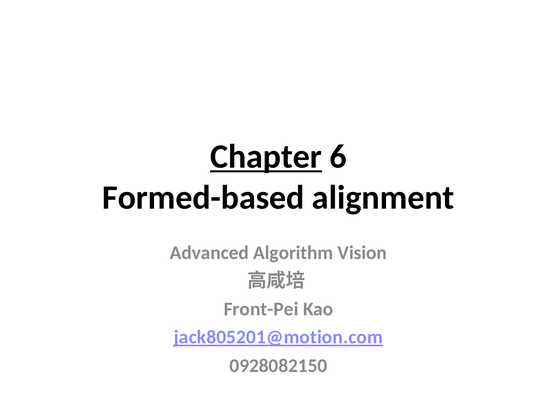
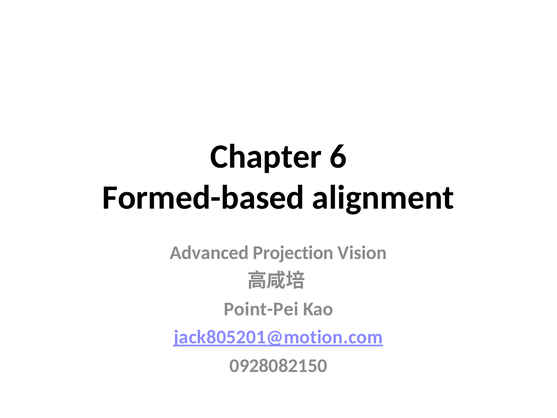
Chapter underline: present -> none (266, 156)
Algorithm: Algorithm -> Projection (293, 252)
Front-Pei: Front-Pei -> Point-Pei (261, 309)
